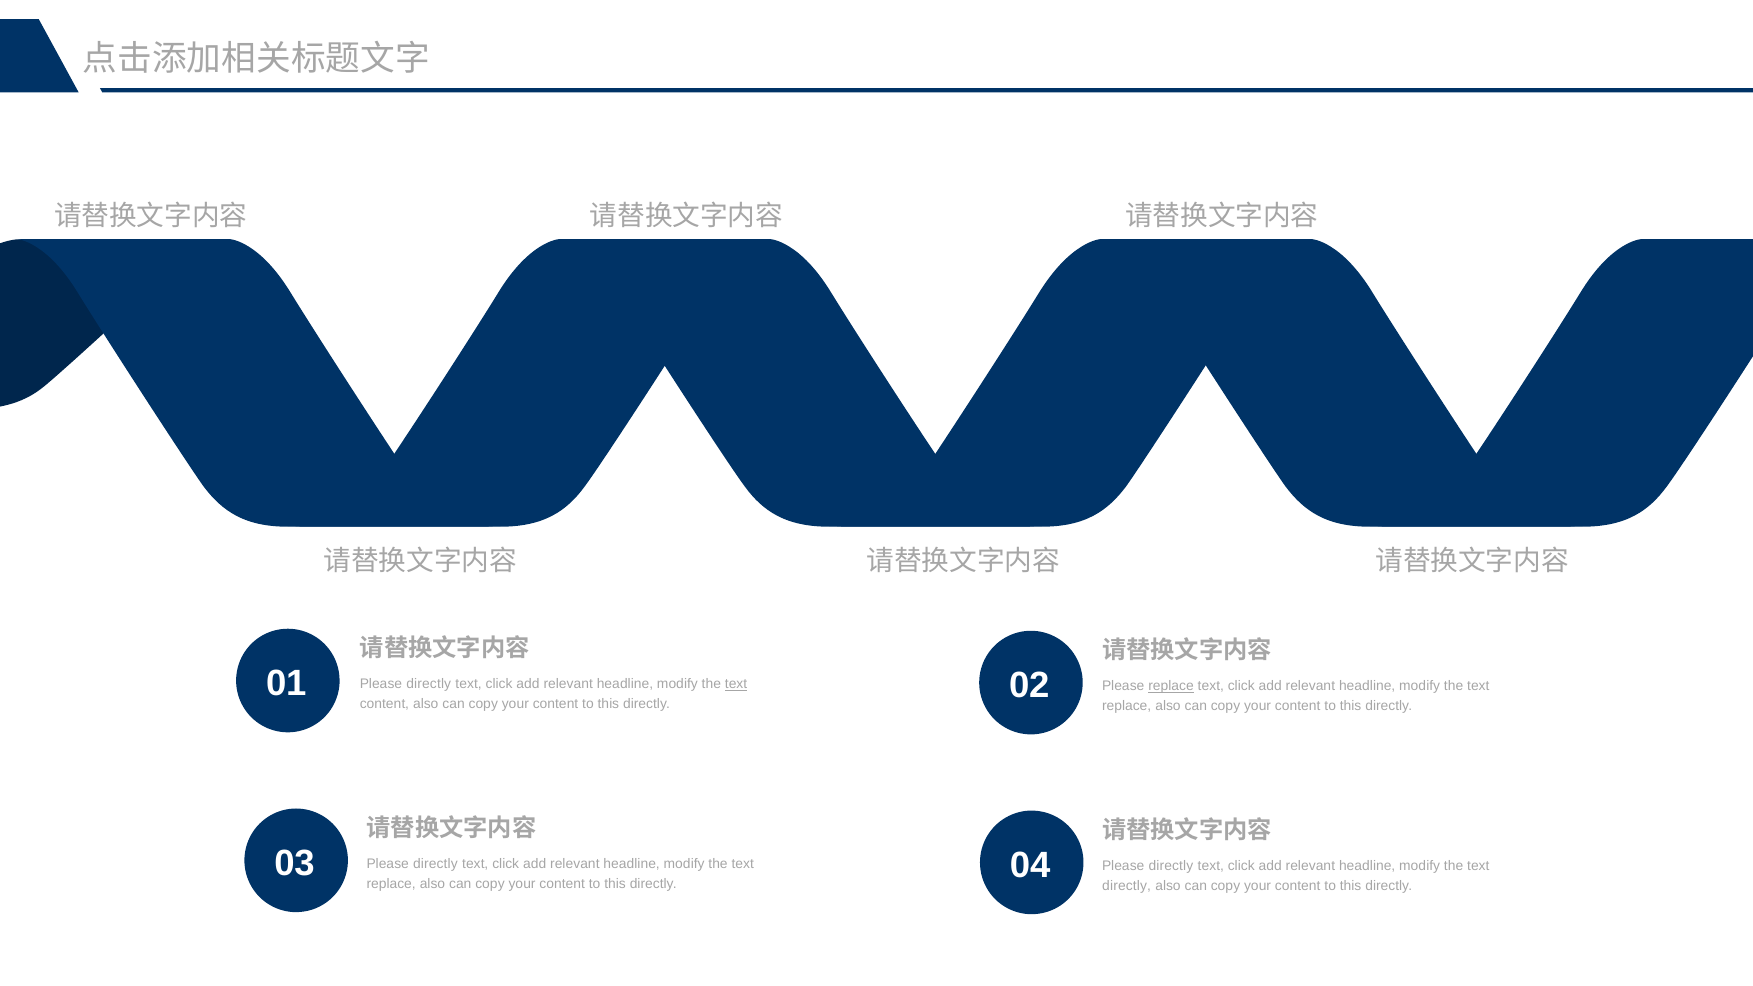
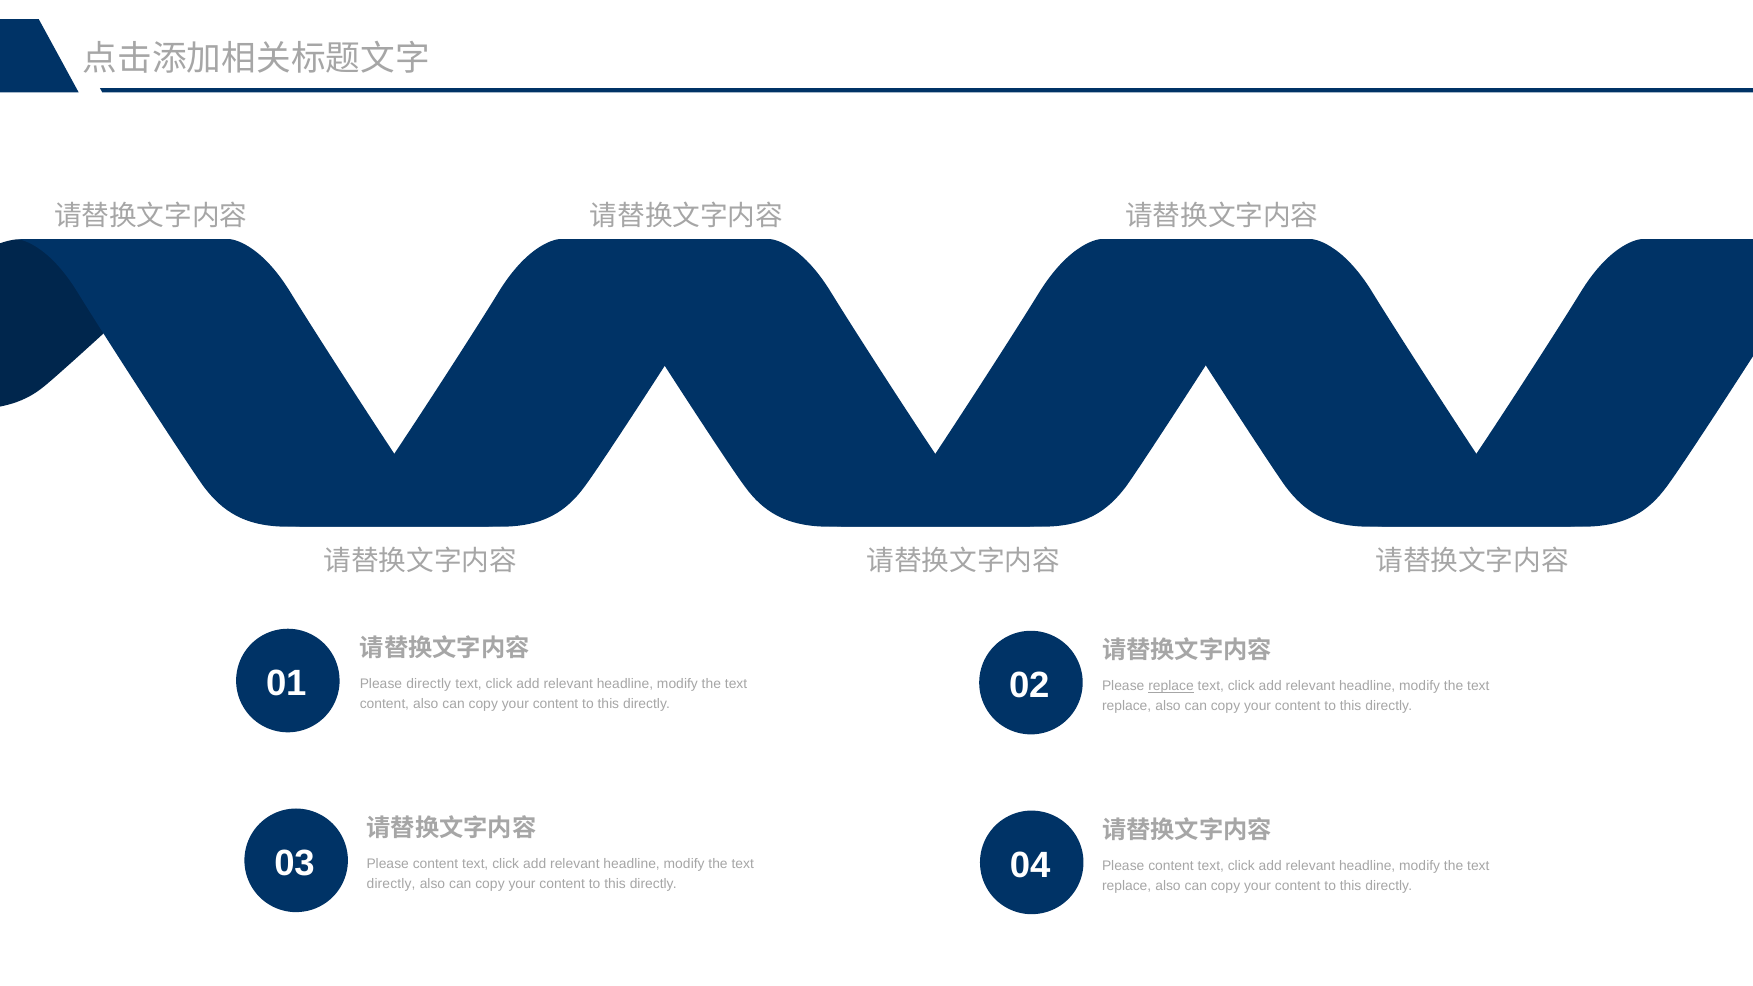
text underline: present -> none (736, 684)
directly: directly -> content (435, 864)
directly: directly -> content (1171, 866)
replace: replace -> directly (391, 884)
directly: directly -> replace (1127, 886)
